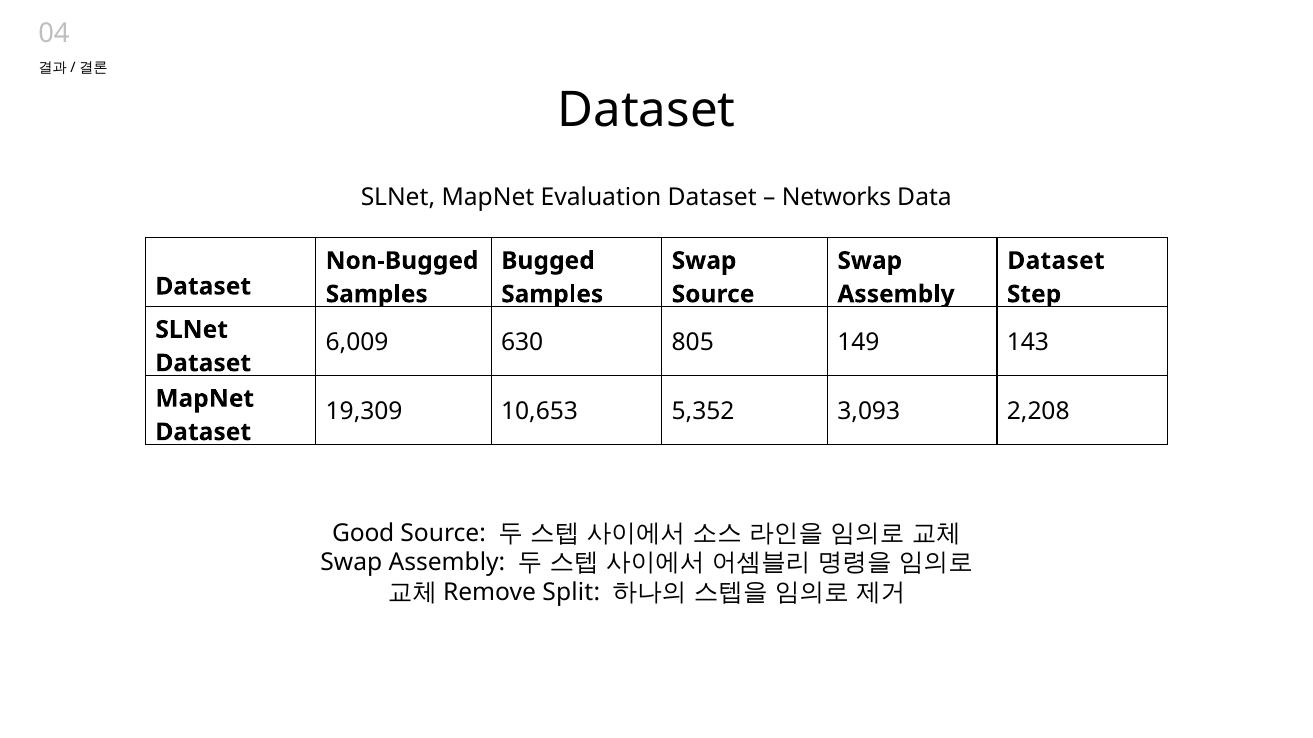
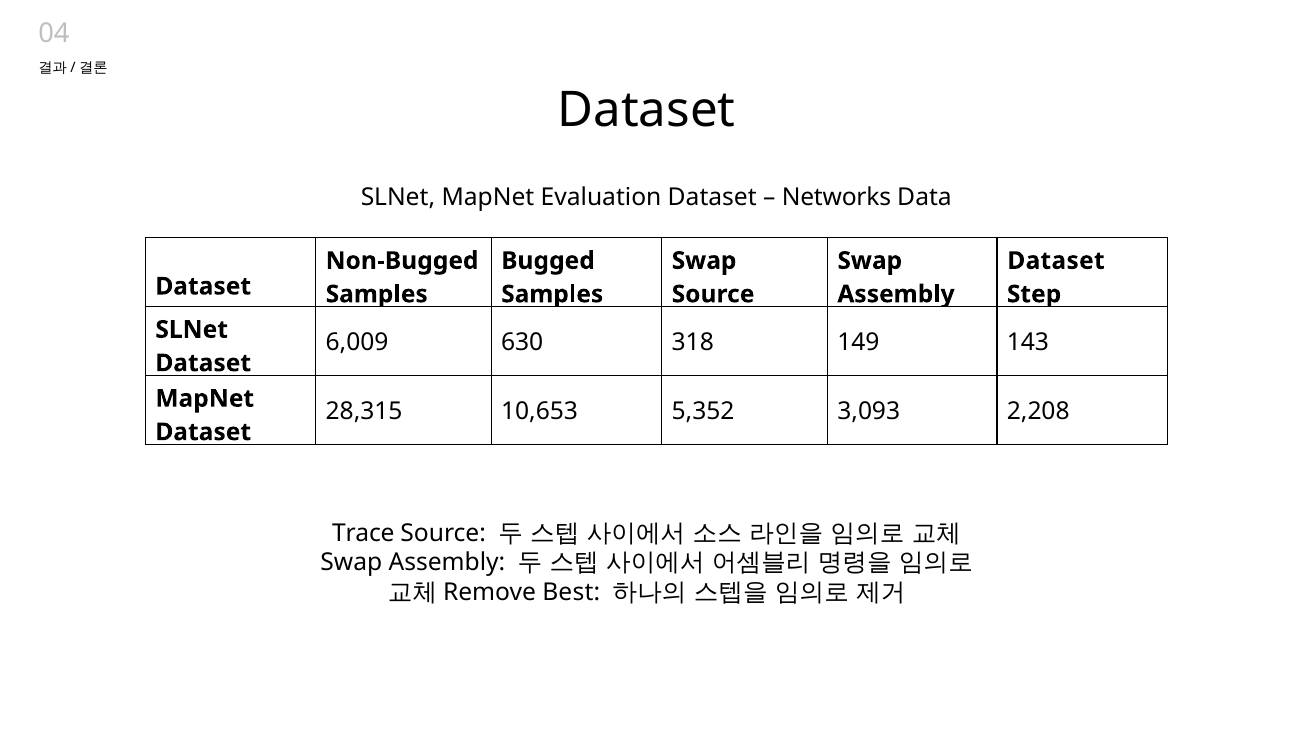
805: 805 -> 318 (693, 343)
19,309: 19,309 -> 28,315 (364, 412)
Good: Good -> Trace (363, 534)
Split: Split -> Best (571, 593)
